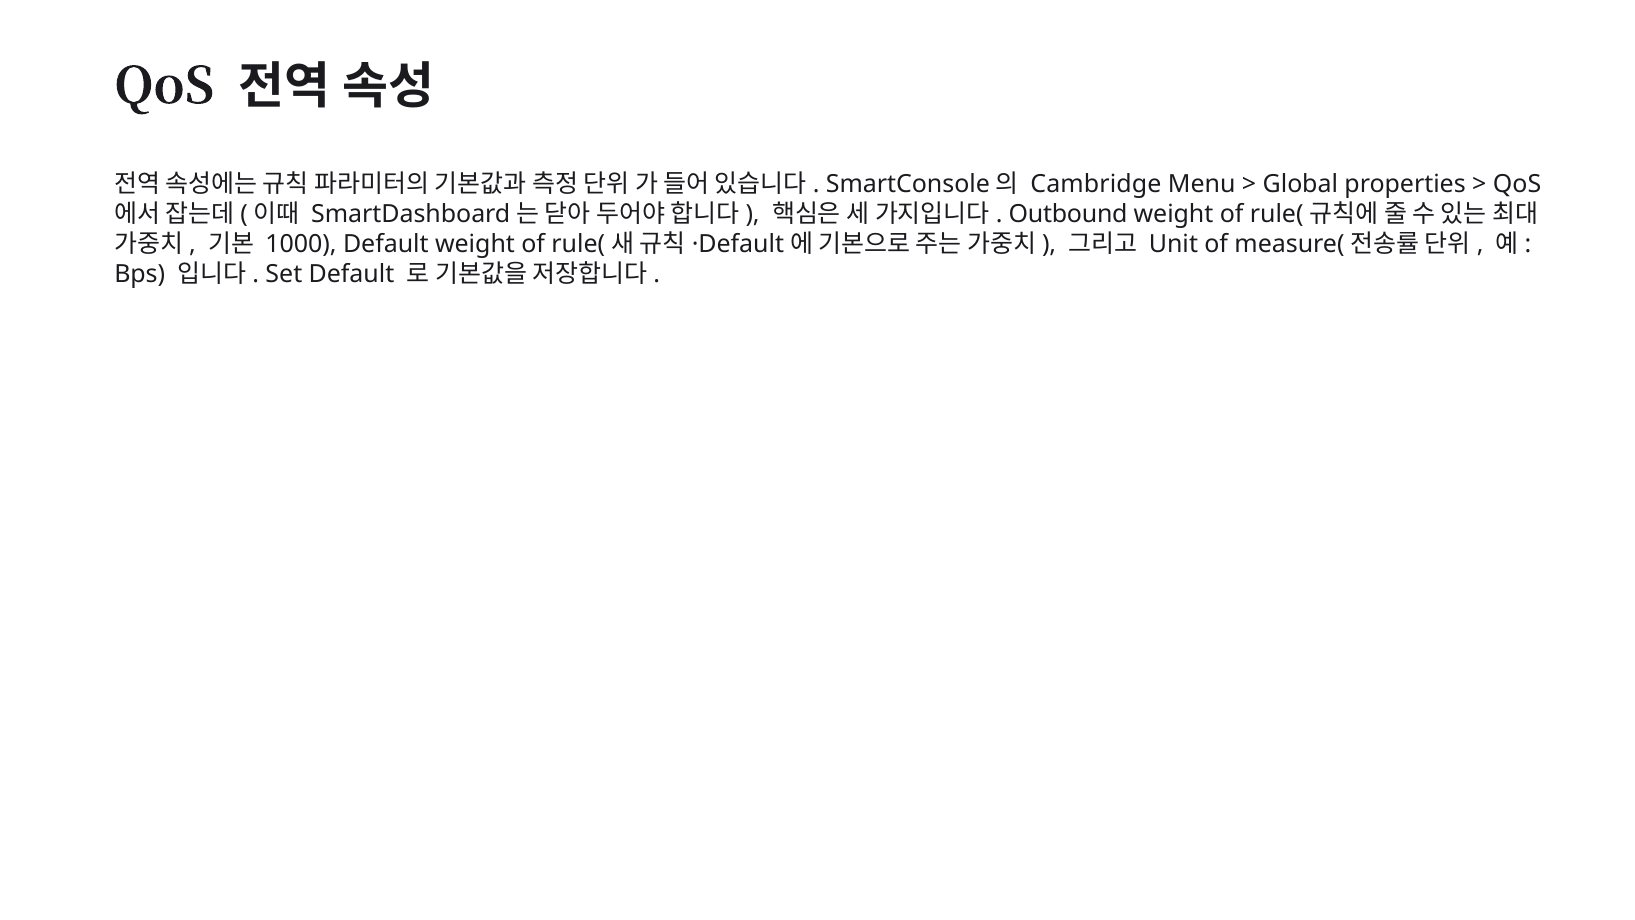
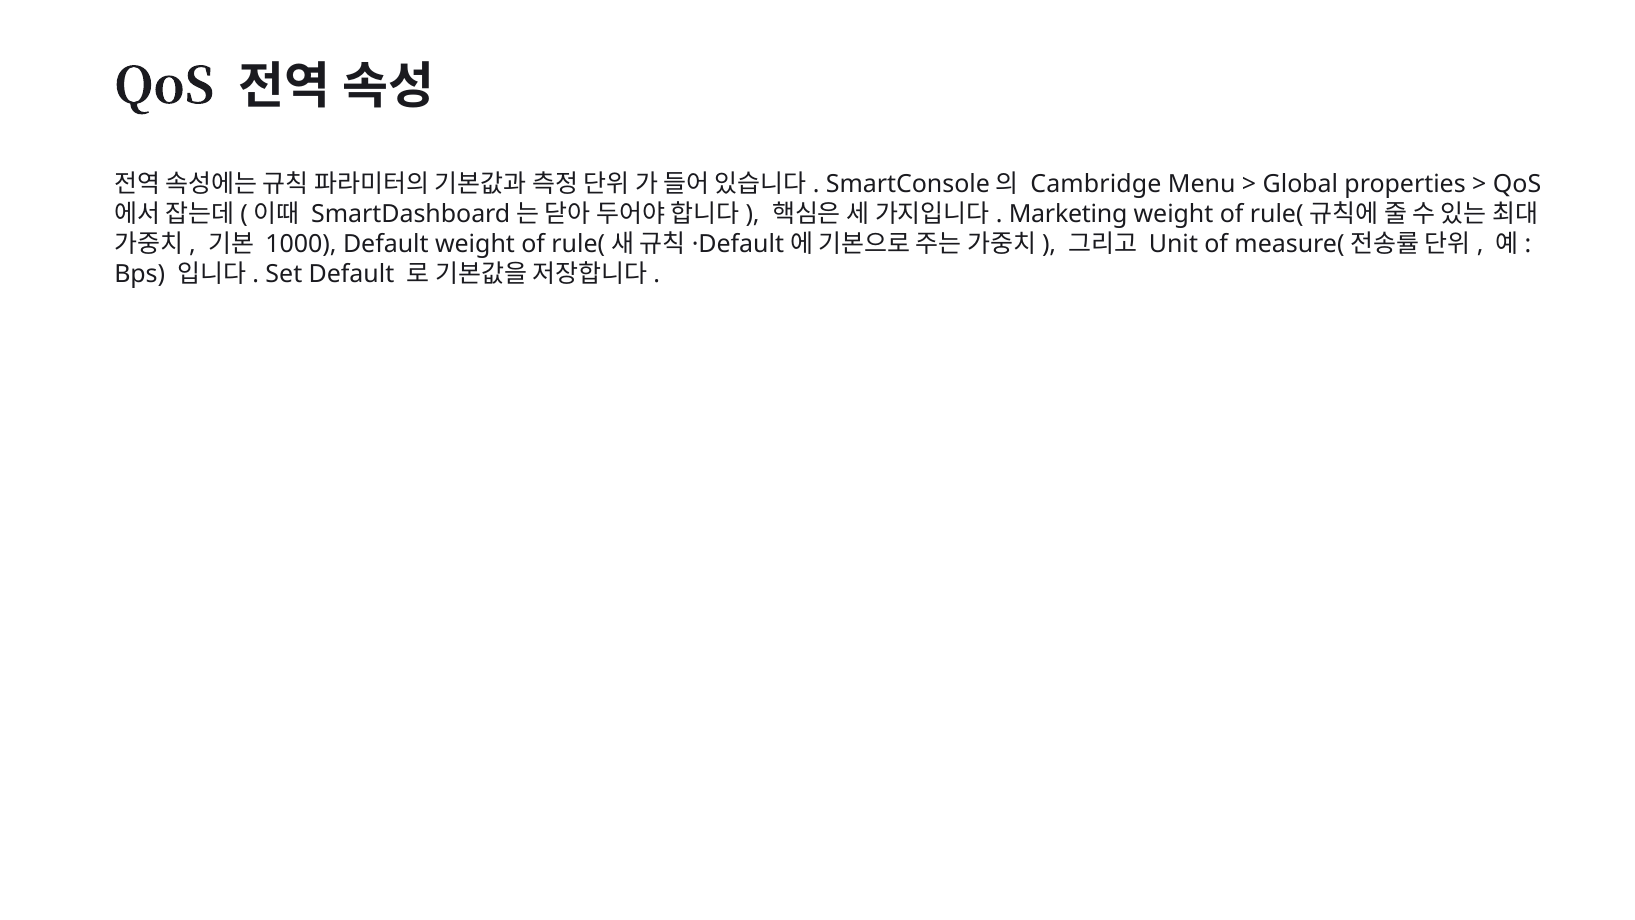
Outbound: Outbound -> Marketing (1068, 214)
